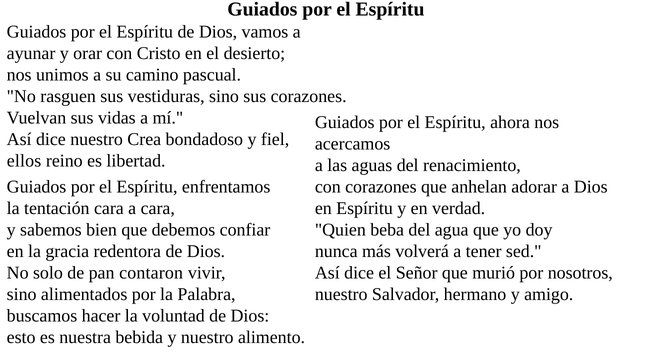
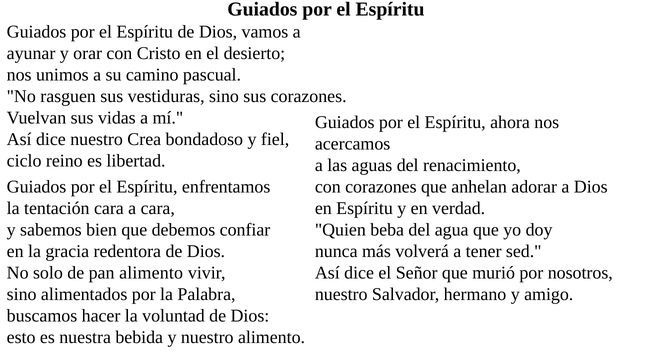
ellos: ellos -> ciclo (24, 161)
pan contaron: contaron -> alimento (151, 273)
